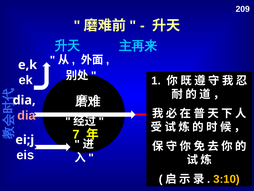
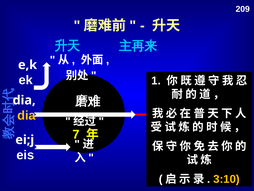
dia colour: pink -> yellow (26, 115)
